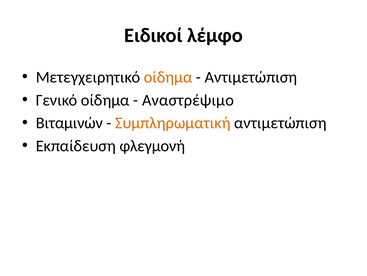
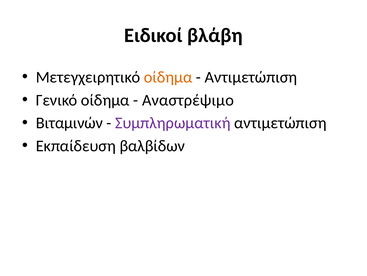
λέμφο: λέμφο -> βλάβη (215, 35)
Συμπληρωματική colour: orange -> purple (173, 123)
φλεγμονή: φλεγμονή -> βαλβίδων (152, 146)
